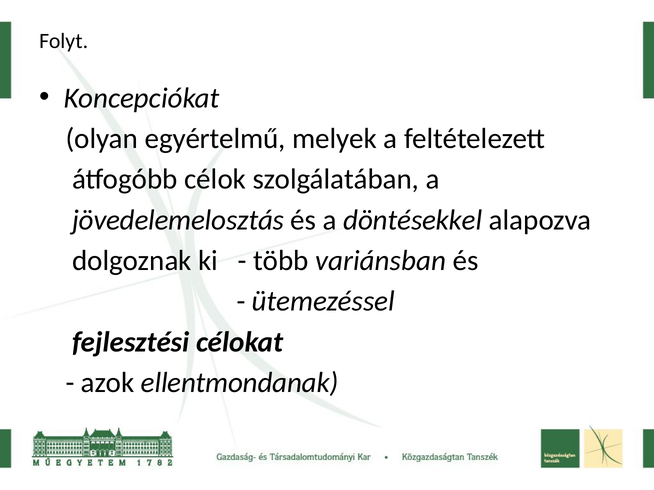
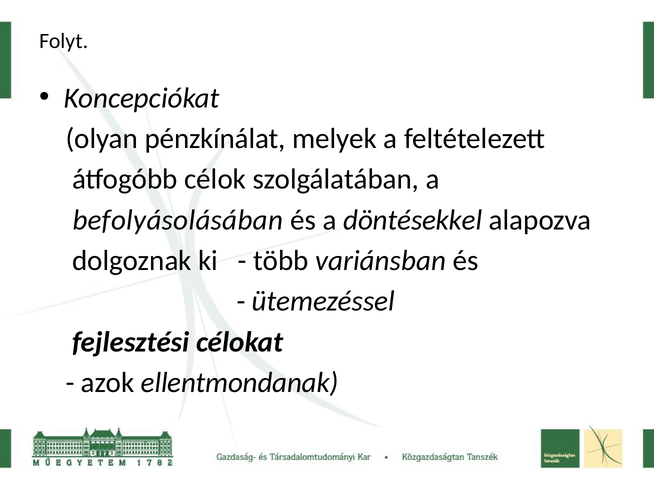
egyértelmű: egyértelmű -> pénzkínálat (215, 139)
jövedelemelosztás: jövedelemelosztás -> befolyásolásában (178, 220)
